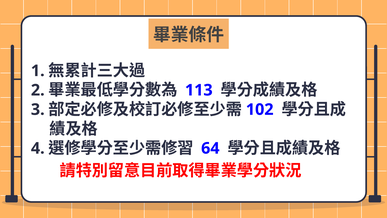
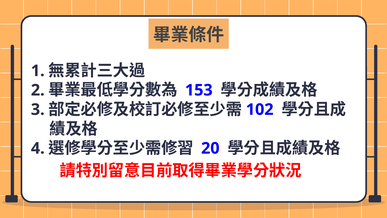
113: 113 -> 153 (199, 90)
64: 64 -> 20 (210, 148)
